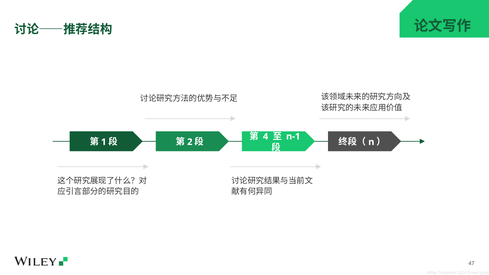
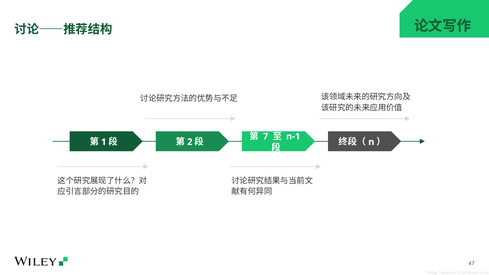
4: 4 -> 7 (266, 136)
